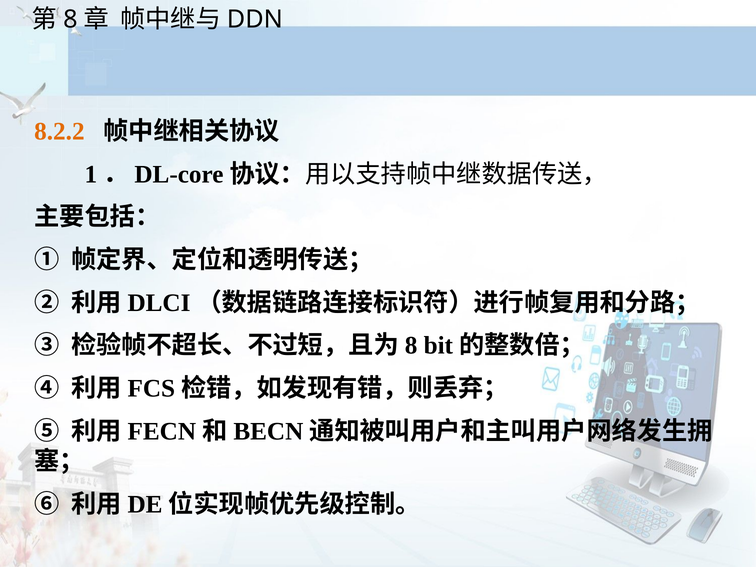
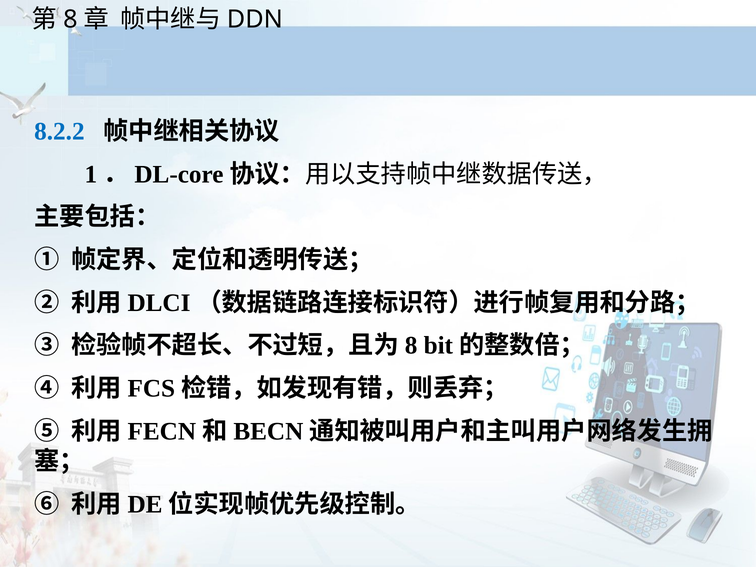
8.2.2 colour: orange -> blue (59, 131)
